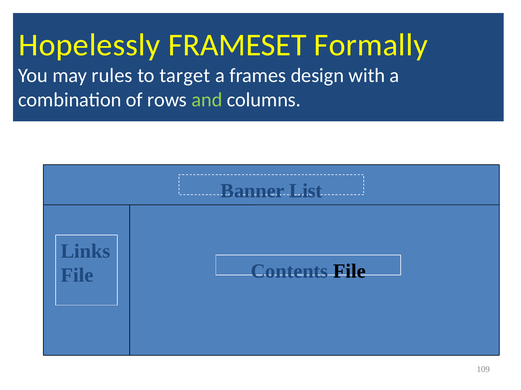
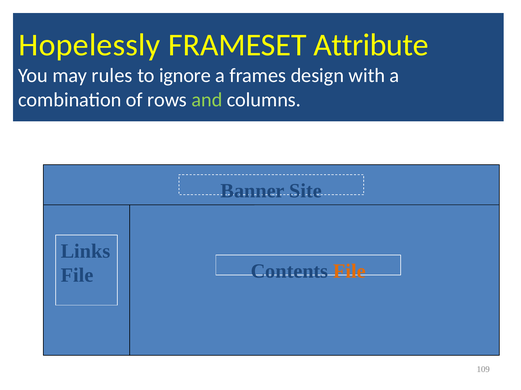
Formally: Formally -> Attribute (371, 45)
target: target -> ignore (185, 76)
List: List -> Site (306, 191)
File colour: black -> orange (350, 272)
